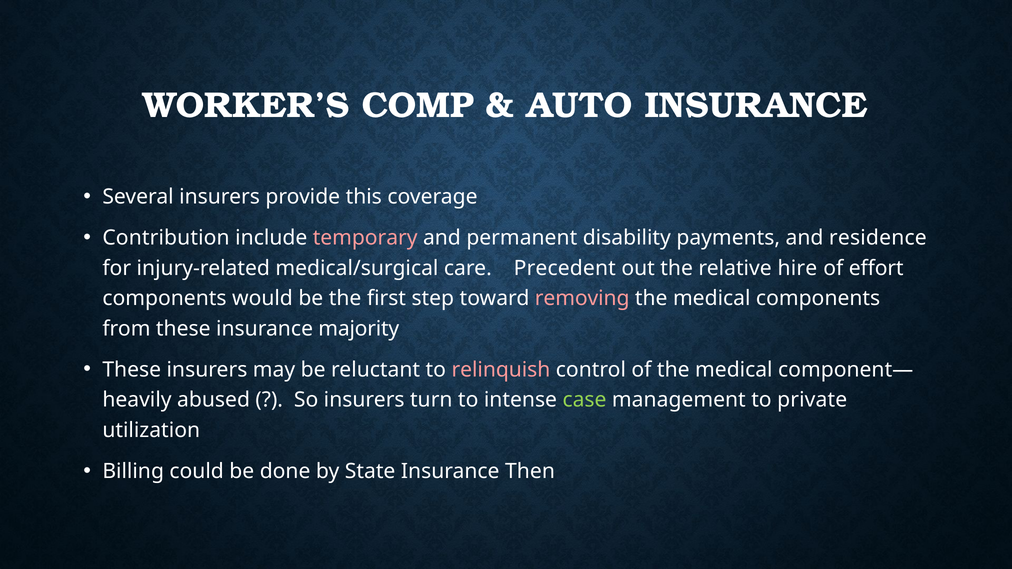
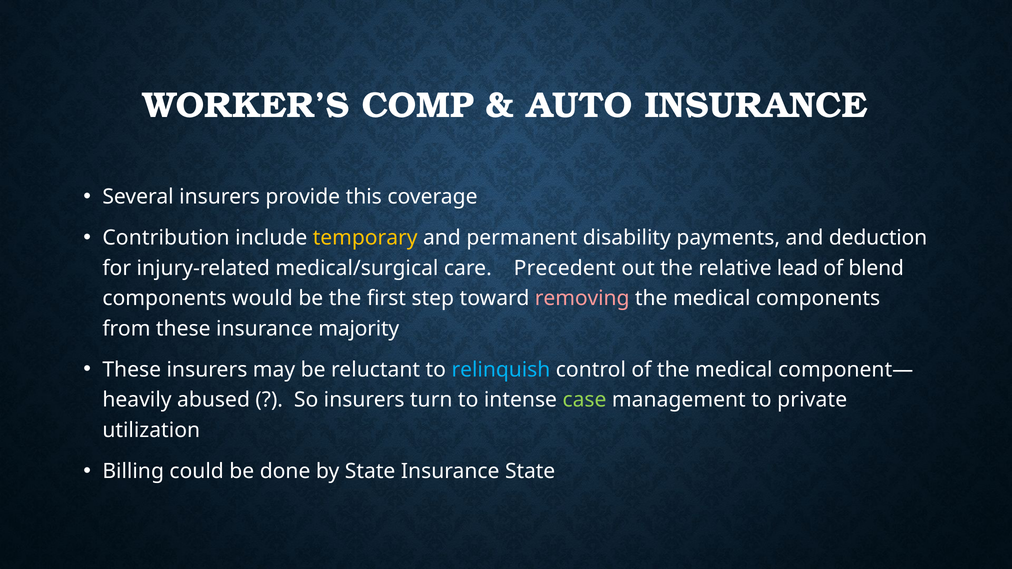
temporary colour: pink -> yellow (365, 238)
residence: residence -> deduction (878, 238)
hire: hire -> lead (798, 268)
effort: effort -> blend (876, 268)
relinquish colour: pink -> light blue (501, 370)
Insurance Then: Then -> State (530, 471)
